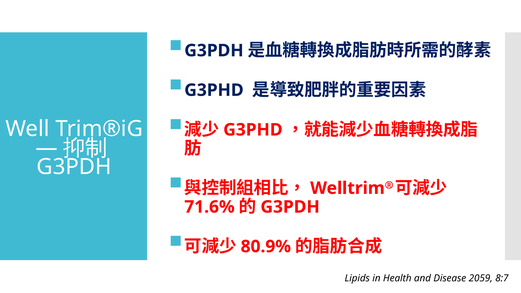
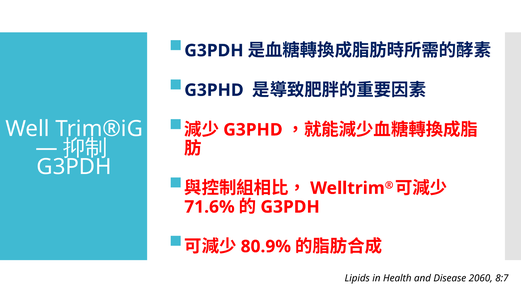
2059: 2059 -> 2060 (481, 278)
